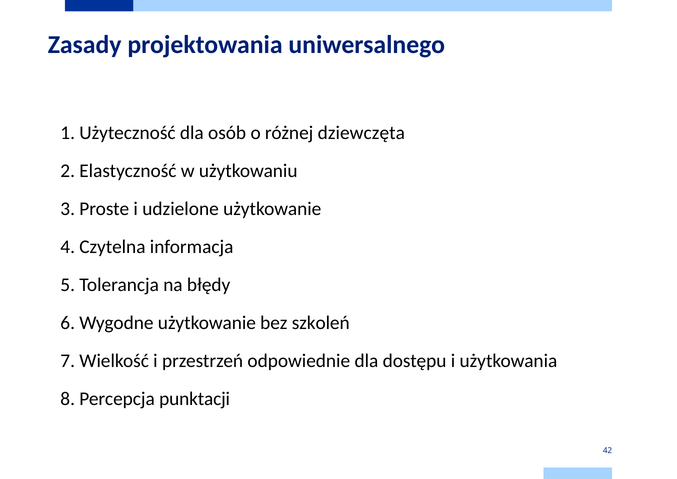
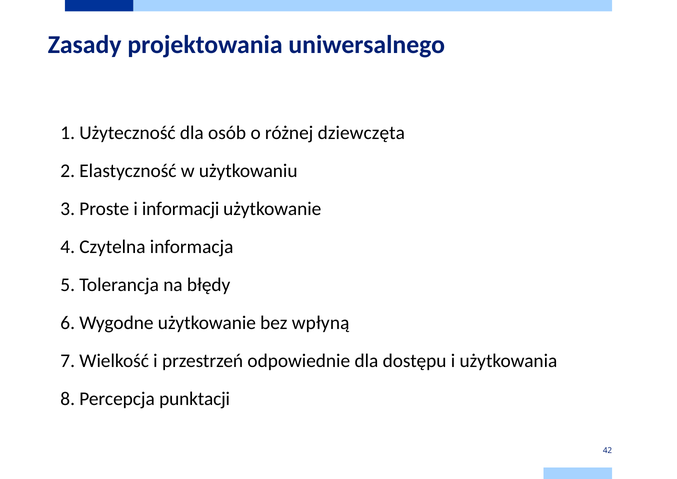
udzielone: udzielone -> informacji (181, 209)
szkoleń: szkoleń -> wpłyną (321, 323)
